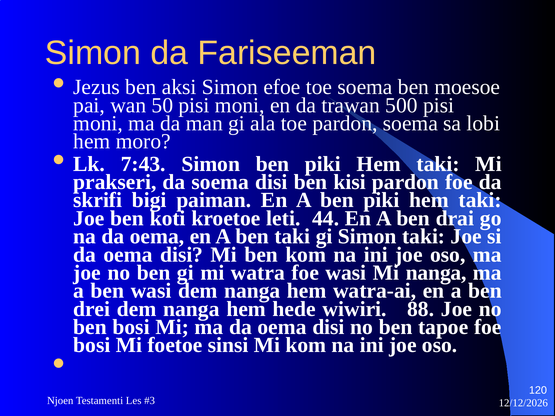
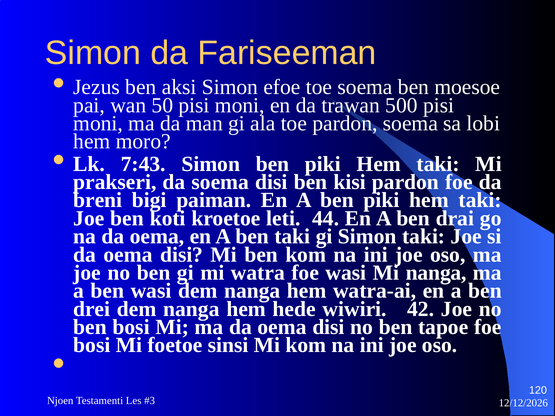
skrifi: skrifi -> breni (98, 200)
88: 88 -> 42 (421, 309)
